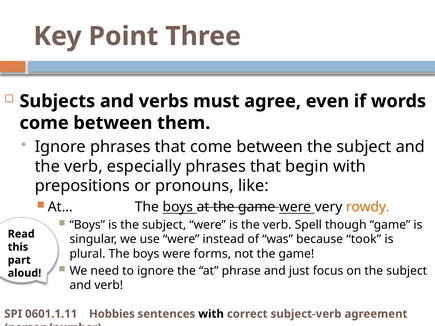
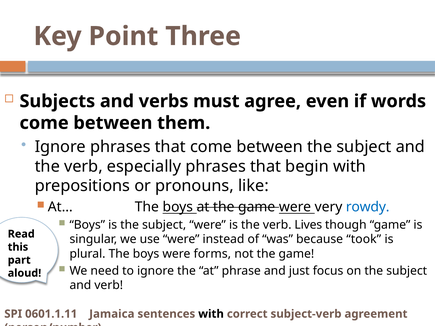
rowdy colour: orange -> blue (368, 207)
Spell: Spell -> Lives (308, 225)
Hobbies: Hobbies -> Jamaica (112, 314)
